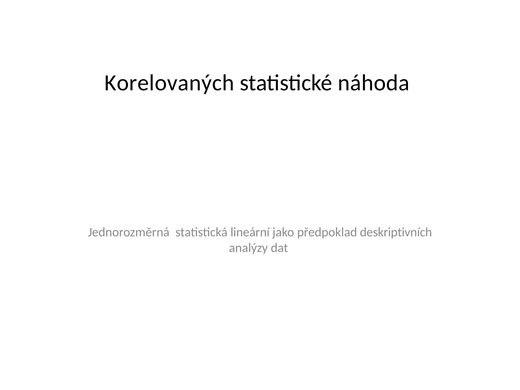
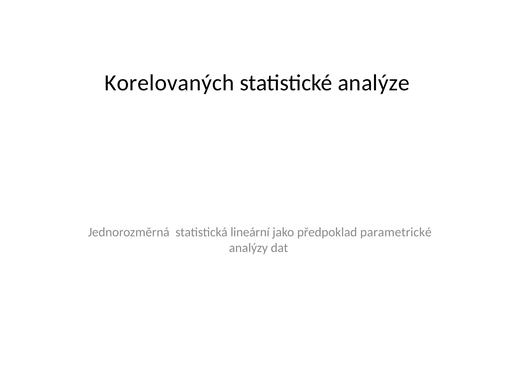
náhoda: náhoda -> analýze (374, 83)
deskriptivních: deskriptivních -> parametrické (396, 232)
